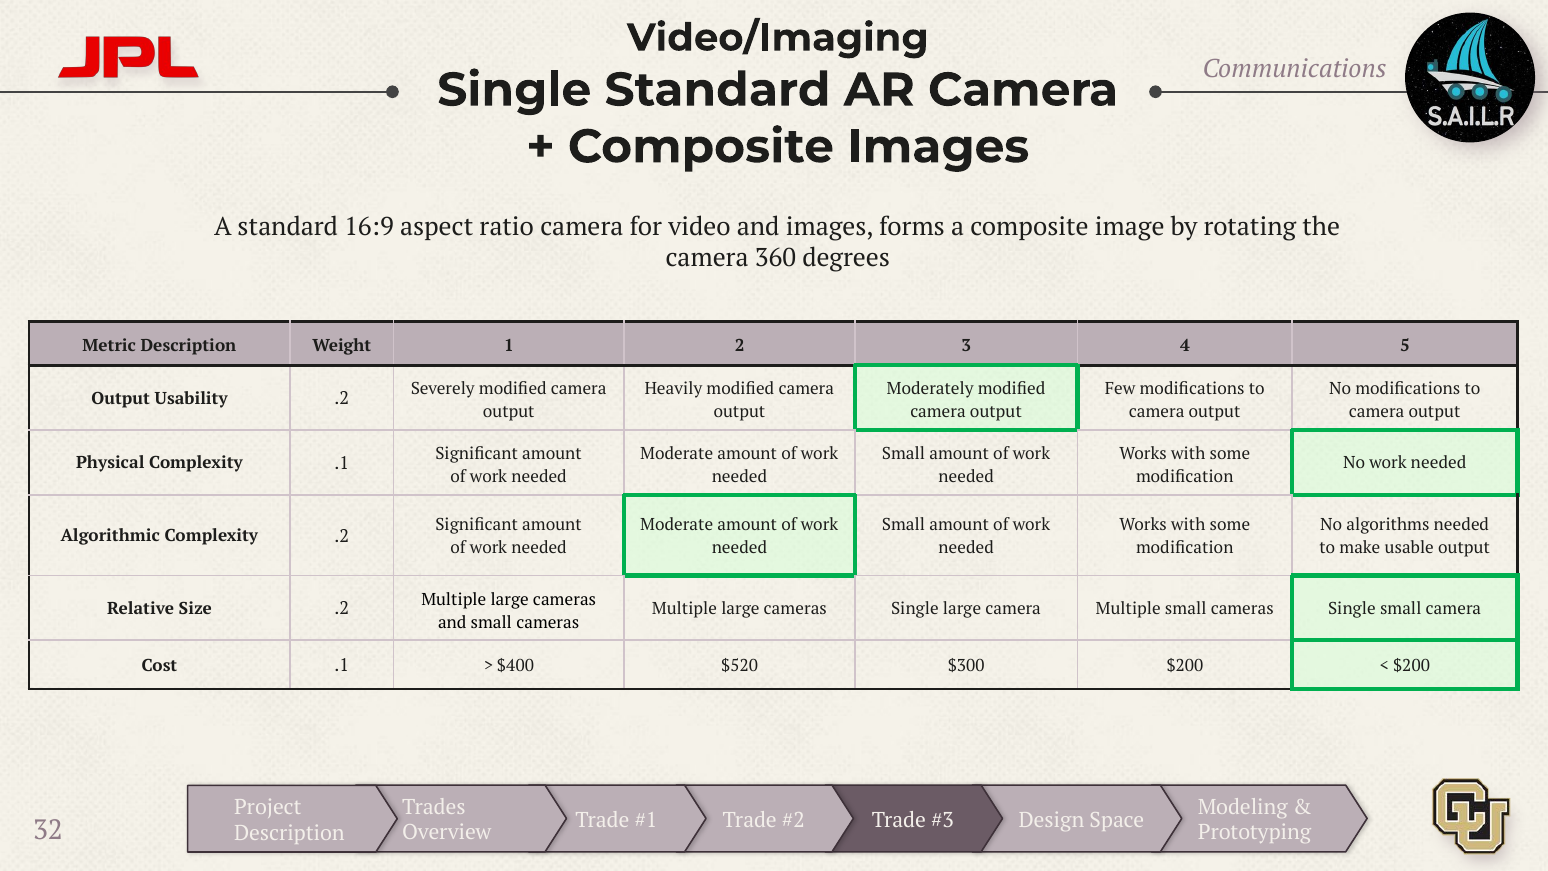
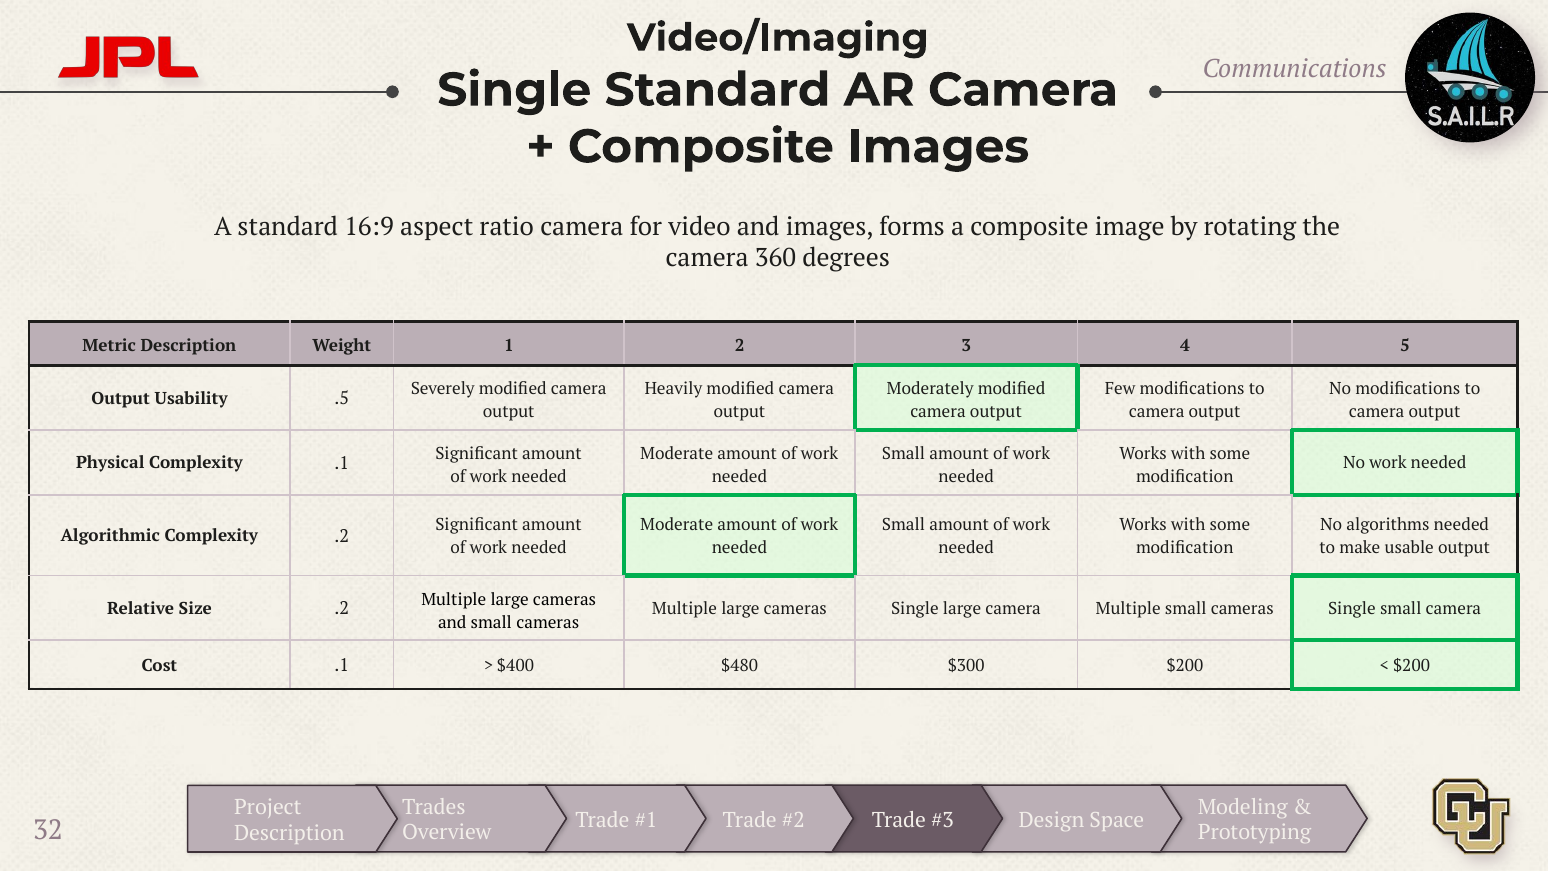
Usability .2: .2 -> .5 (342, 398)
$520: $520 -> $480 (740, 665)
